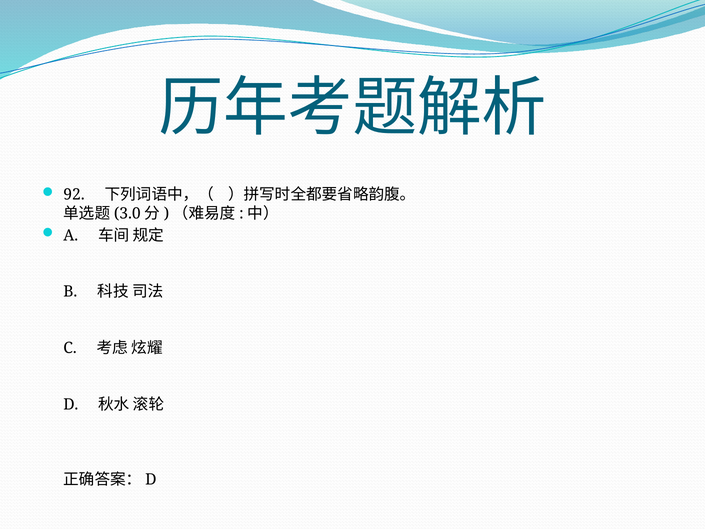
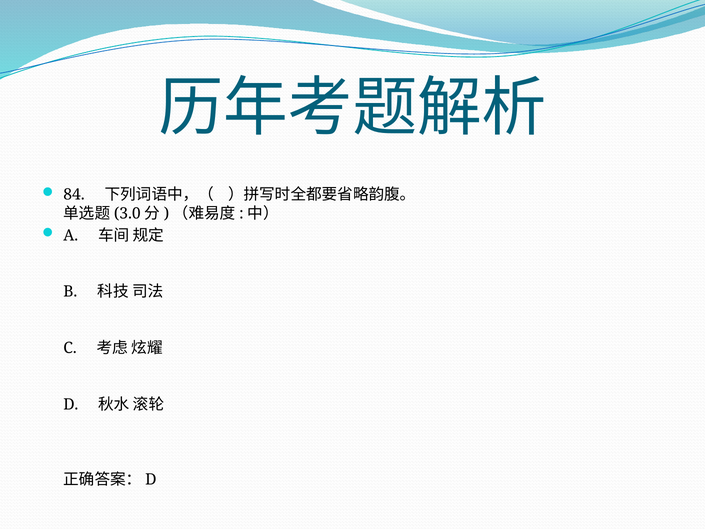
92: 92 -> 84 (74, 195)
